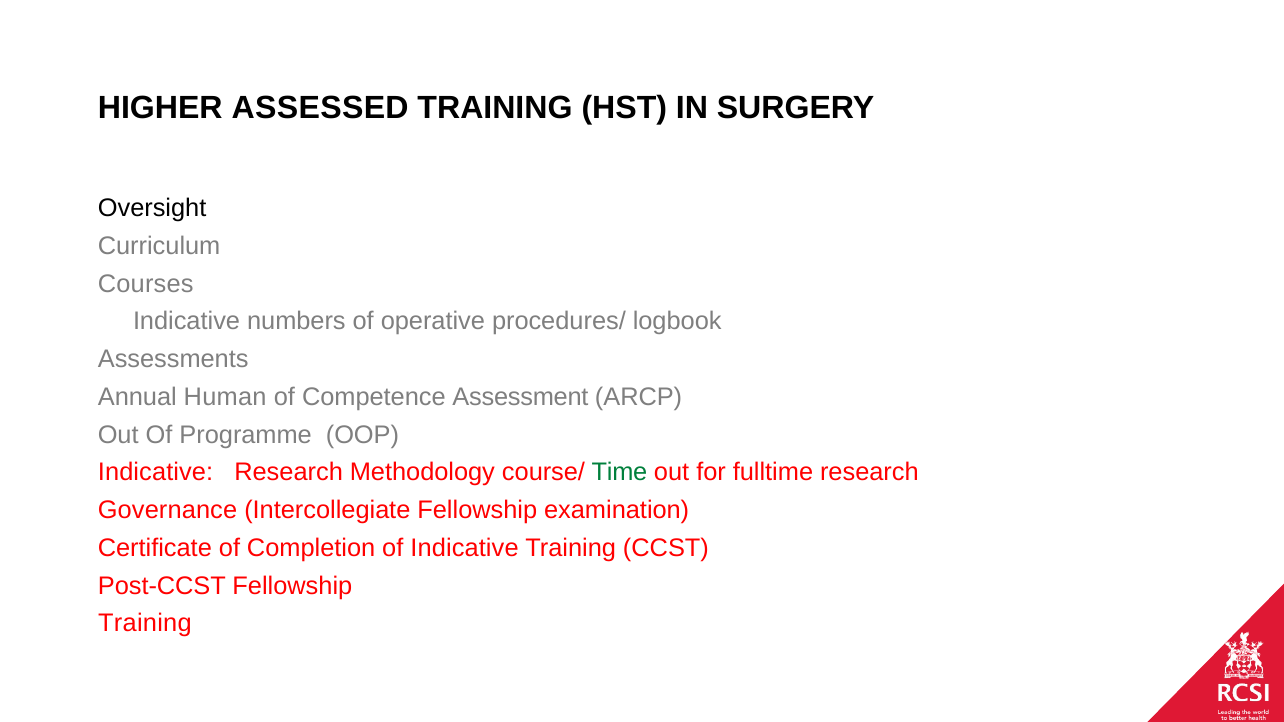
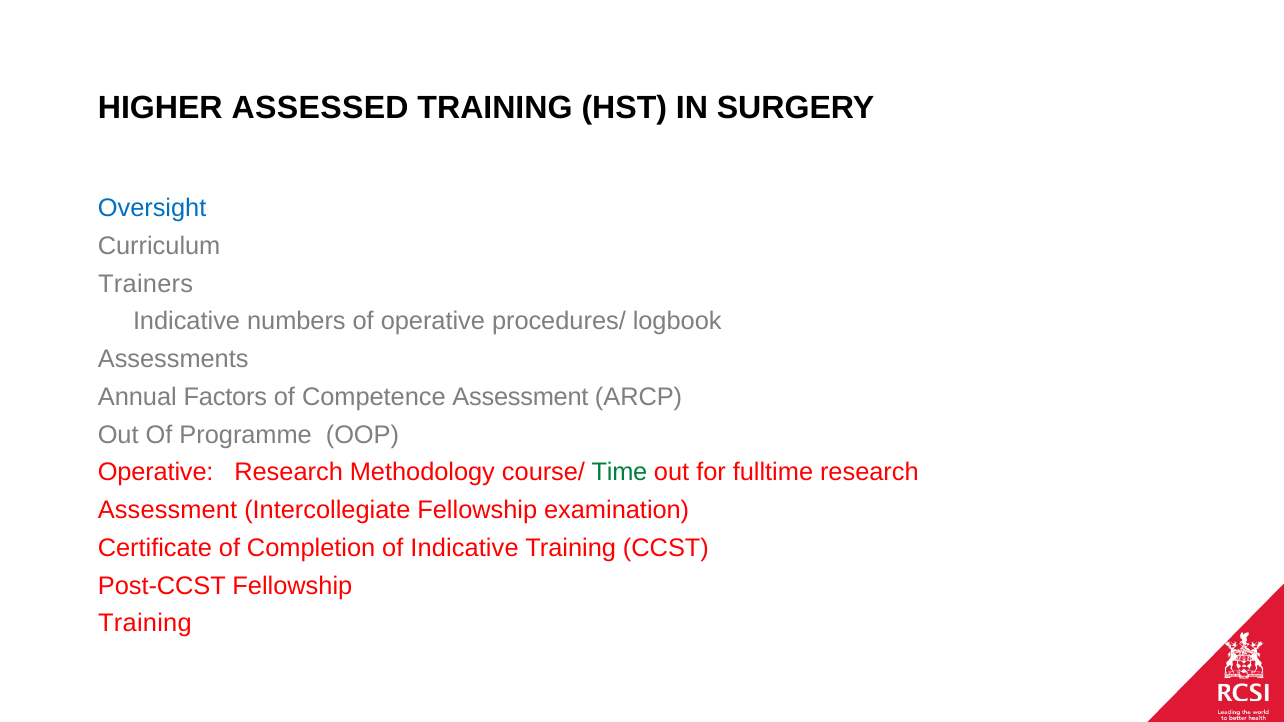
Oversight colour: black -> blue (152, 208)
Courses: Courses -> Trainers (146, 284)
Human: Human -> Factors (225, 397)
Indicative: Indicative -> Operative (156, 473)
Governance: Governance -> Assessment (168, 510)
